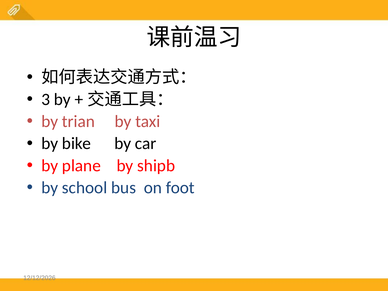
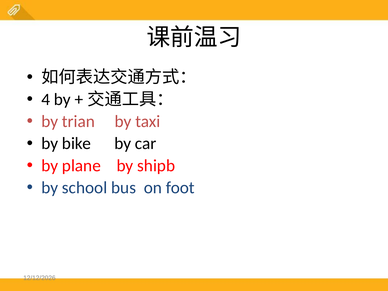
3: 3 -> 4 (46, 99)
